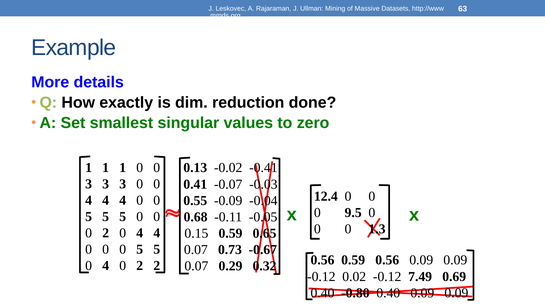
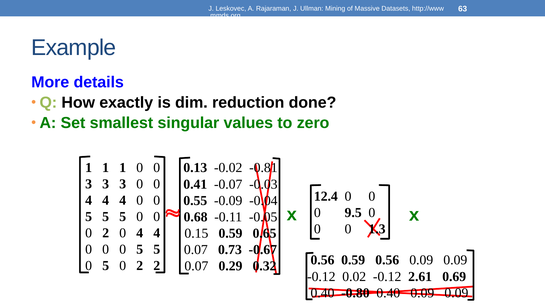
-0.41: -0.41 -> -0.81 (263, 168)
4: 4 -> 5 (106, 265)
7.49: 7.49 -> 2.61 (420, 276)
